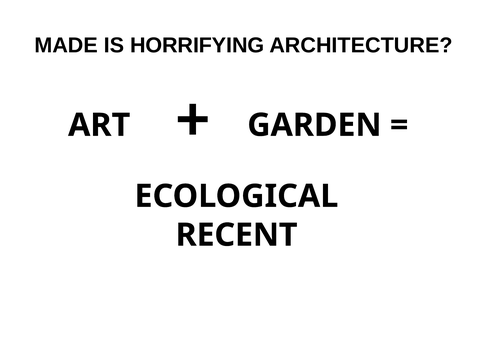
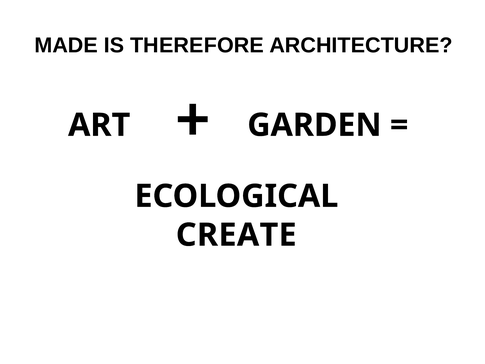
HORRIFYING: HORRIFYING -> THEREFORE (197, 45)
RECENT: RECENT -> CREATE (236, 235)
